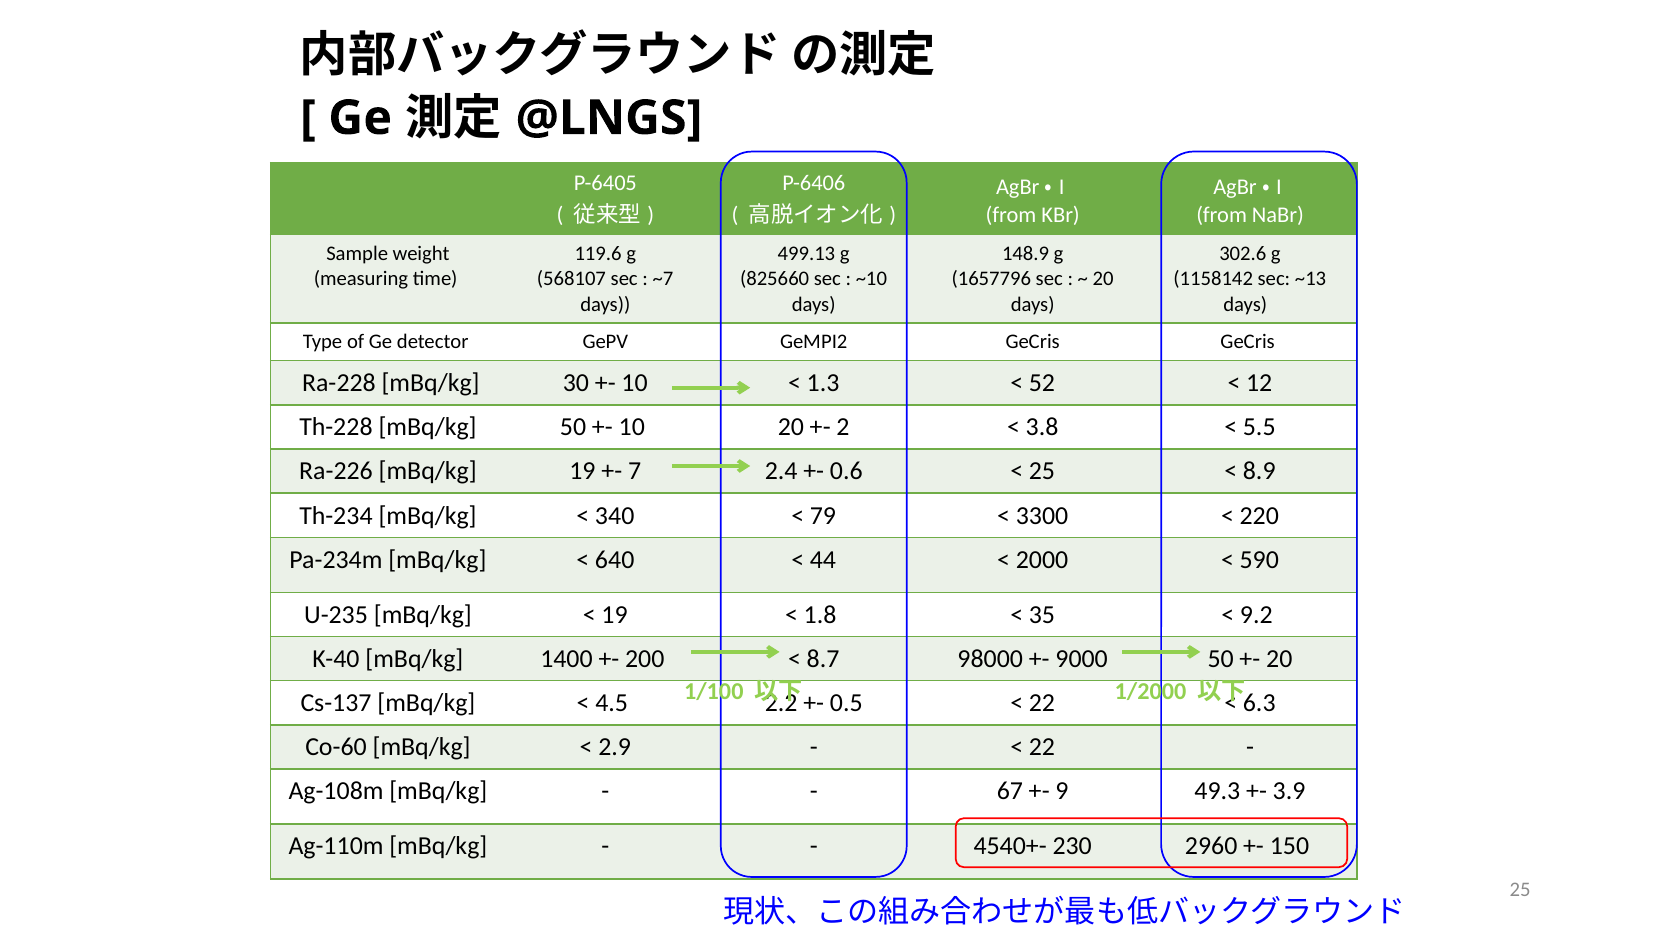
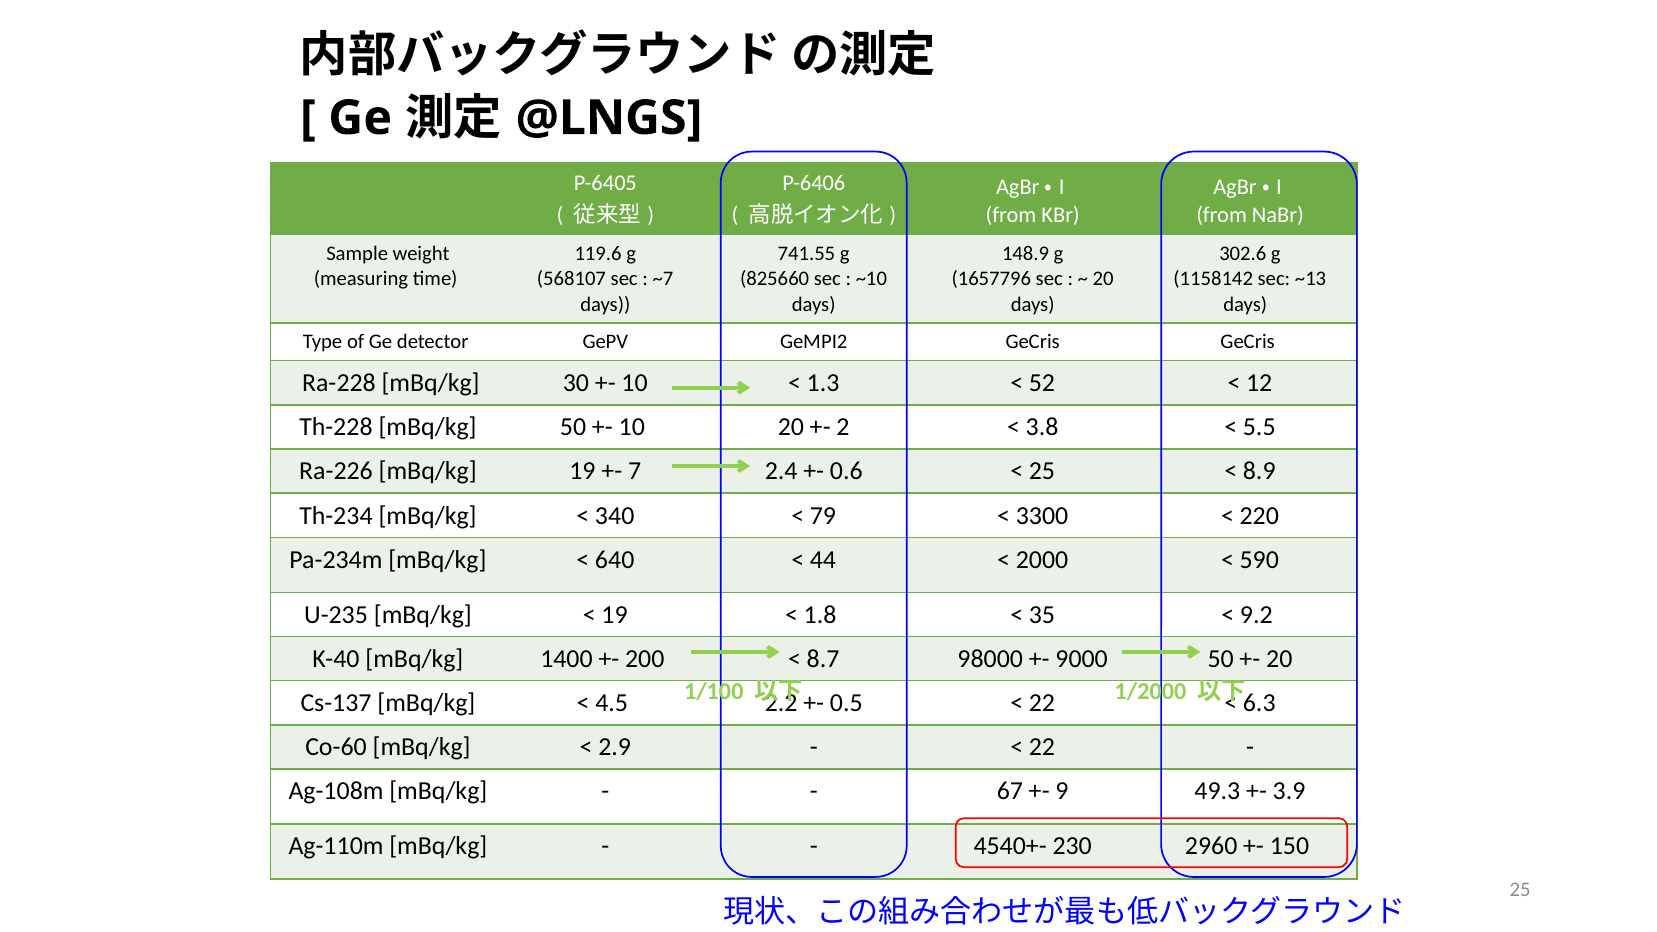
499.13: 499.13 -> 741.55 (806, 254)
